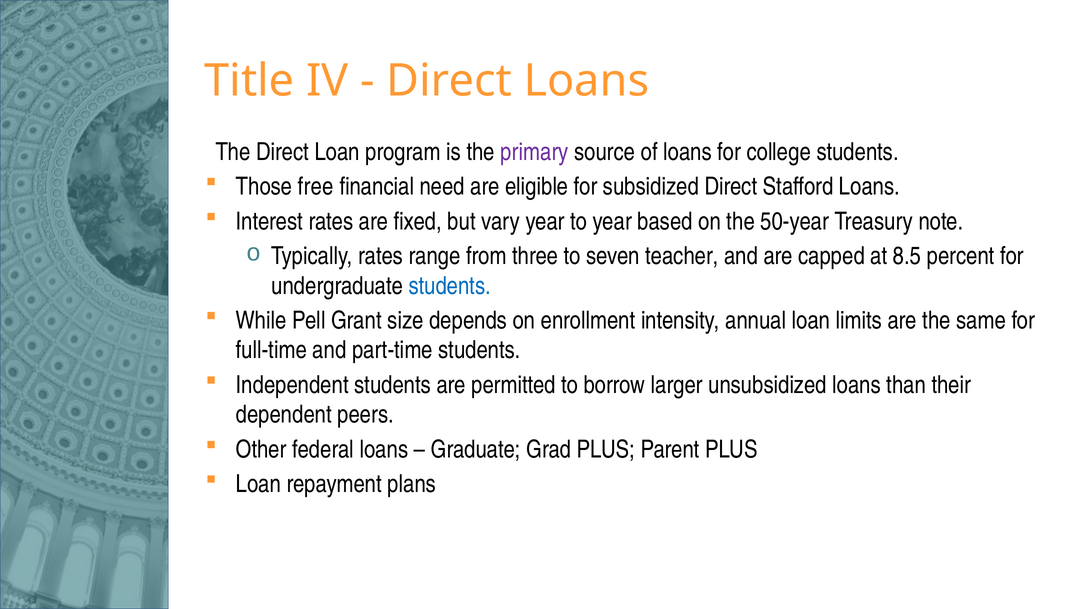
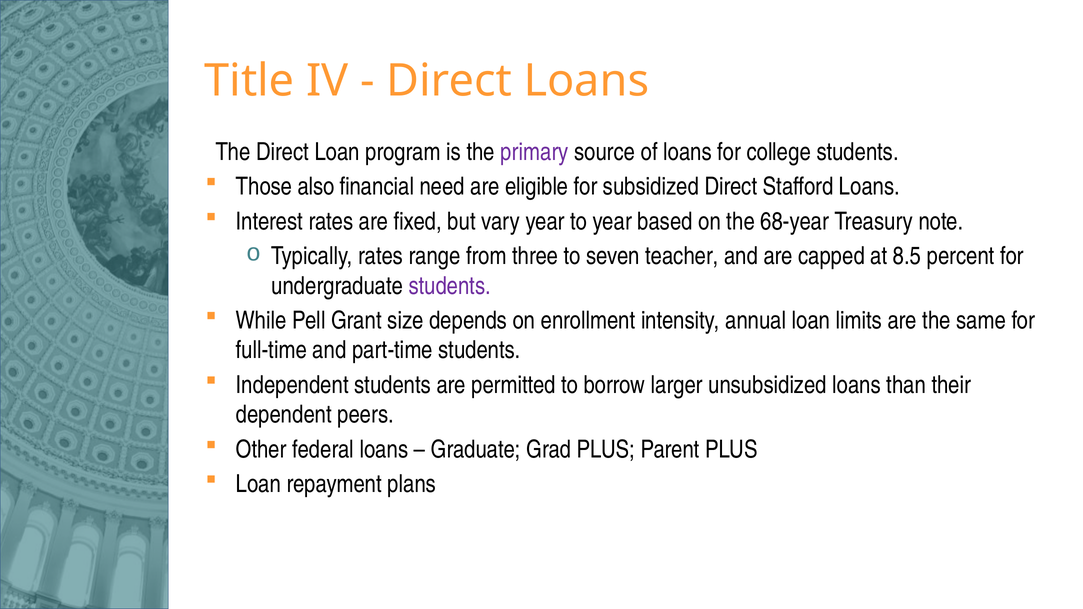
free: free -> also (316, 187)
50-year: 50-year -> 68-year (795, 222)
students colour: blue -> purple (450, 286)
